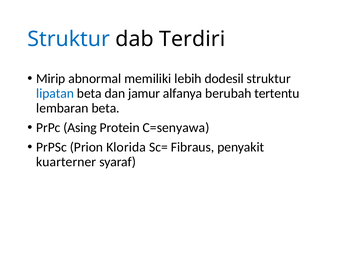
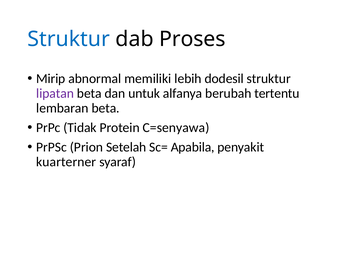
Terdiri: Terdiri -> Proses (192, 39)
lipatan colour: blue -> purple (55, 93)
jamur: jamur -> untuk (144, 93)
Asing: Asing -> Tidak (80, 128)
Klorida: Klorida -> Setelah (126, 147)
Fibraus: Fibraus -> Apabila (193, 147)
